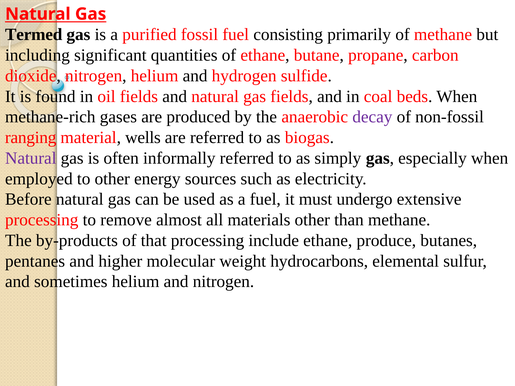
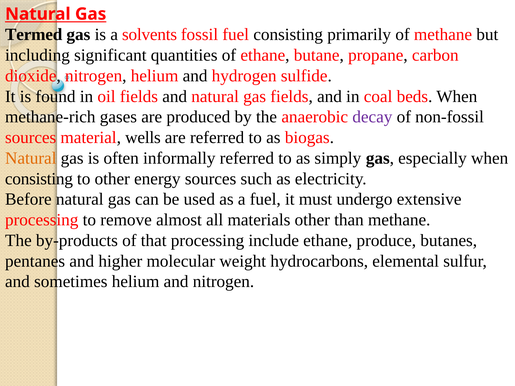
purified: purified -> solvents (150, 35)
ranging: ranging -> sources (31, 138)
Natural colour: purple -> orange (31, 158)
employed: employed -> consisting (39, 179)
